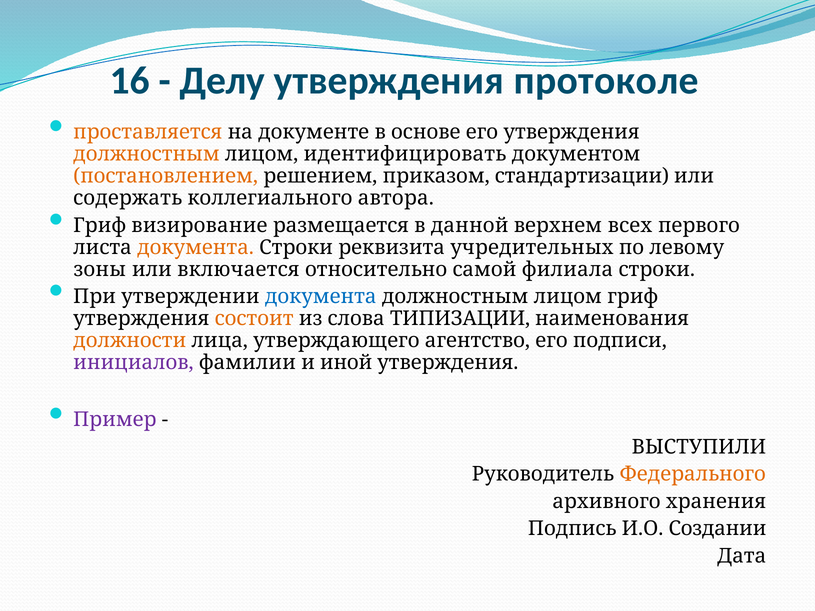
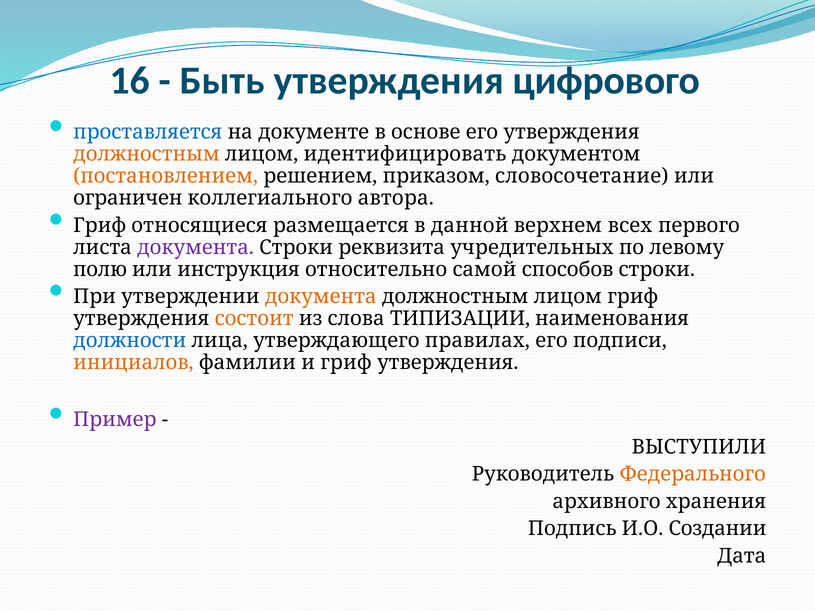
Делу: Делу -> Быть (222, 81)
протоколе: протоколе -> цифрового (606, 81)
проставляется colour: orange -> blue (148, 132)
стандартизации: стандартизации -> словосочетание (582, 176)
содержать: содержать -> ограничен (128, 198)
визирование: визирование -> относящиеся (199, 226)
документа colour: orange -> purple (196, 248)
зоны: зоны -> полю (100, 270)
включается: включается -> инструкция (239, 270)
филиала: филиала -> способов (568, 270)
документа colour: blue -> orange (321, 297)
должности colour: orange -> blue (130, 341)
агентство: агентство -> правилах (477, 341)
инициалов colour: purple -> orange (133, 363)
и иной: иной -> гриф (346, 363)
